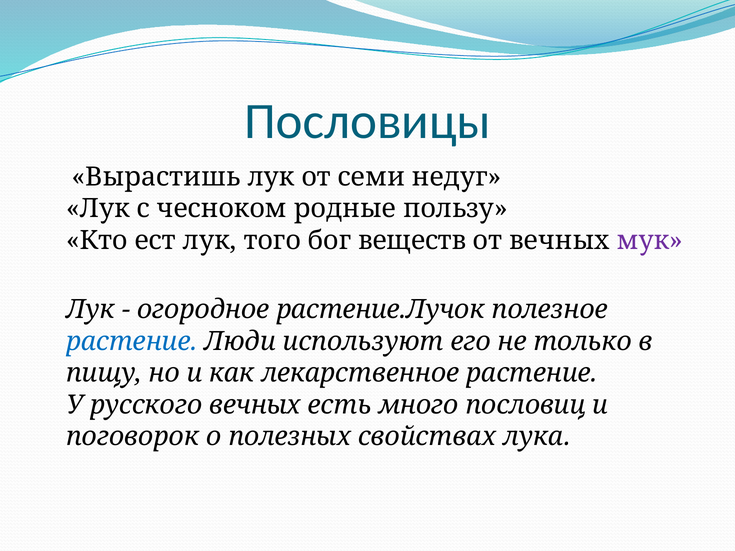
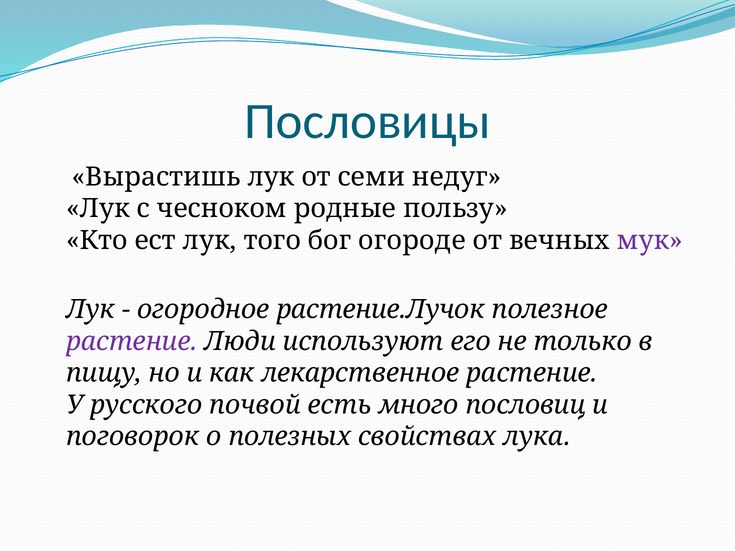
веществ: веществ -> огороде (412, 241)
растение colour: blue -> purple (132, 341)
русского вечных: вечных -> почвой (255, 405)
